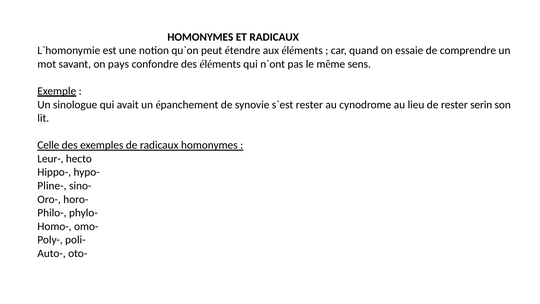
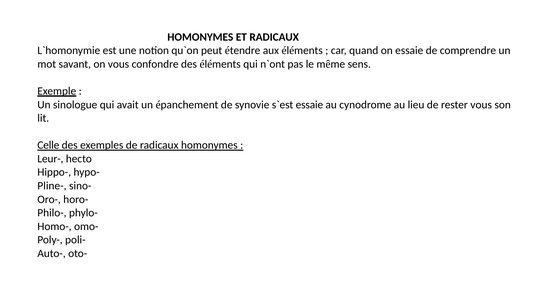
on pays: pays -> vous (119, 64)
rester: rester -> essaie (309, 105)
rester serin: serin -> vous (481, 105)
